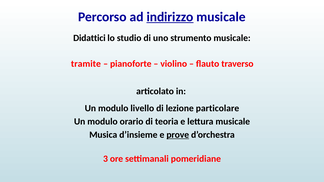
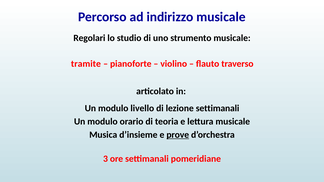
indirizzo underline: present -> none (170, 17)
Didattici: Didattici -> Regolari (89, 38)
lezione particolare: particolare -> settimanali (218, 108)
